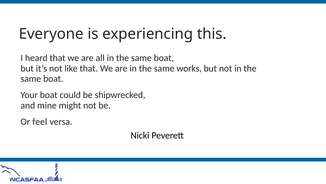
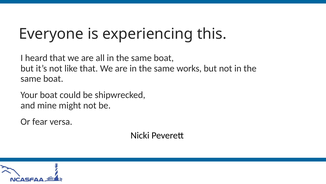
feel: feel -> fear (40, 121)
